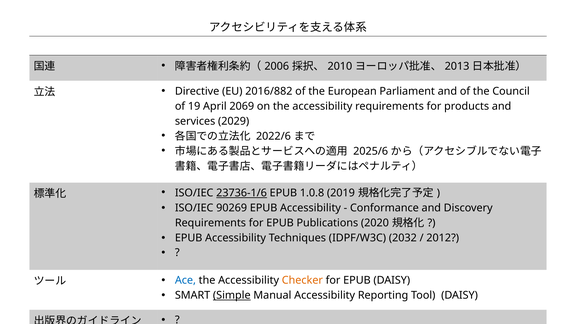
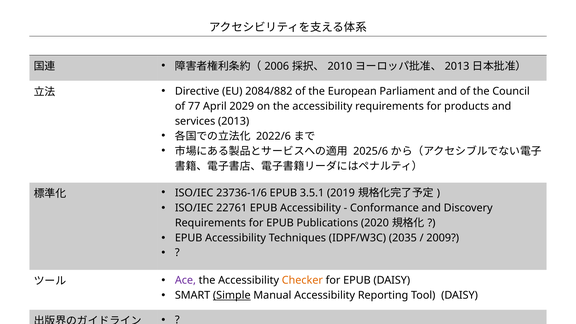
2016/882: 2016/882 -> 2084/882 (269, 91)
19: 19 -> 77 (194, 106)
2069: 2069 -> 2029 (242, 106)
services 2029: 2029 -> 2013 (234, 121)
23736-1/6 underline: present -> none (242, 193)
1.0.8: 1.0.8 -> 3.5.1 (312, 193)
90269: 90269 -> 22761 (232, 208)
2032: 2032 -> 2035 (403, 238)
2012: 2012 -> 2009 (443, 238)
Ace colour: blue -> purple (185, 280)
